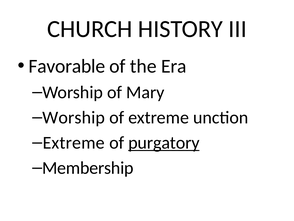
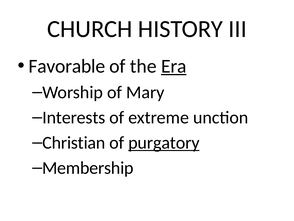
Era underline: none -> present (174, 66)
Worship: Worship -> Interests (74, 117)
Extreme: Extreme -> Christian (74, 142)
